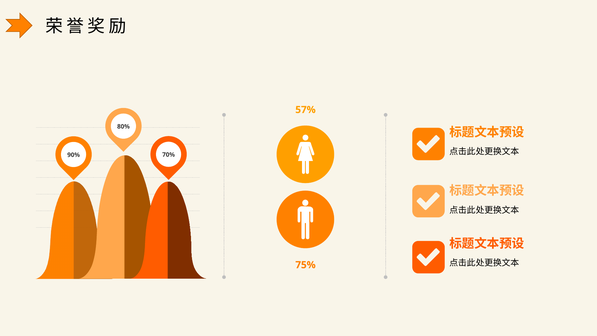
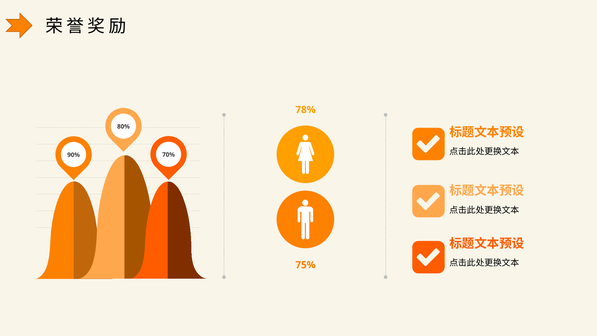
57%: 57% -> 78% (305, 110)
